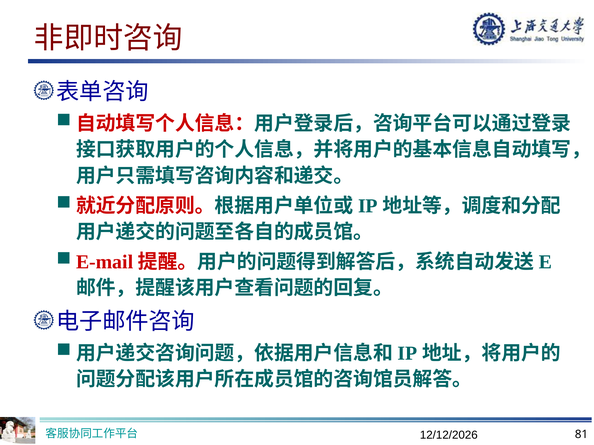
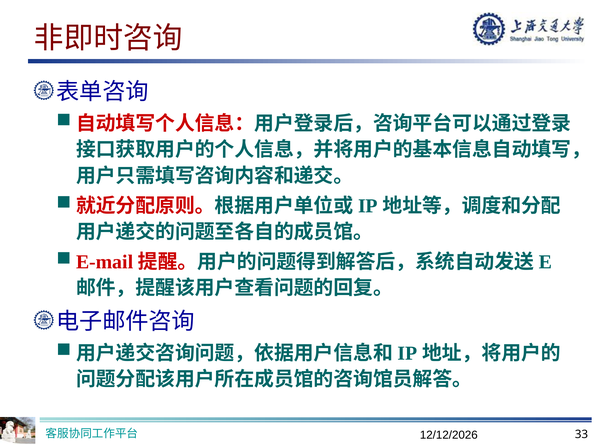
81: 81 -> 33 (581, 435)
